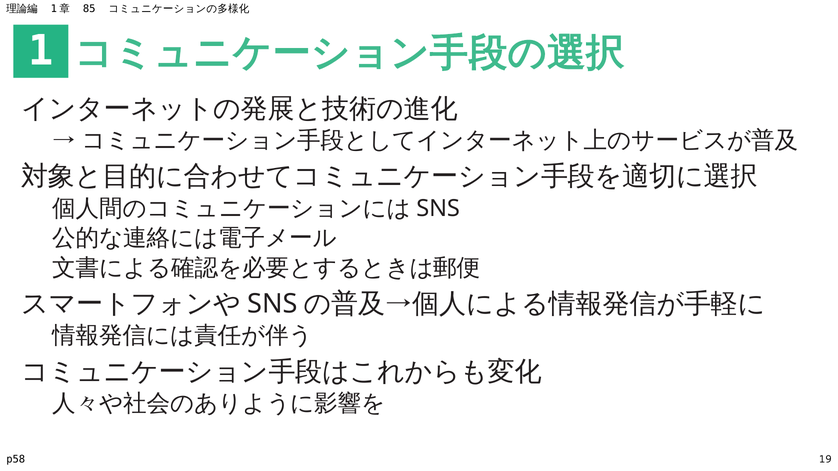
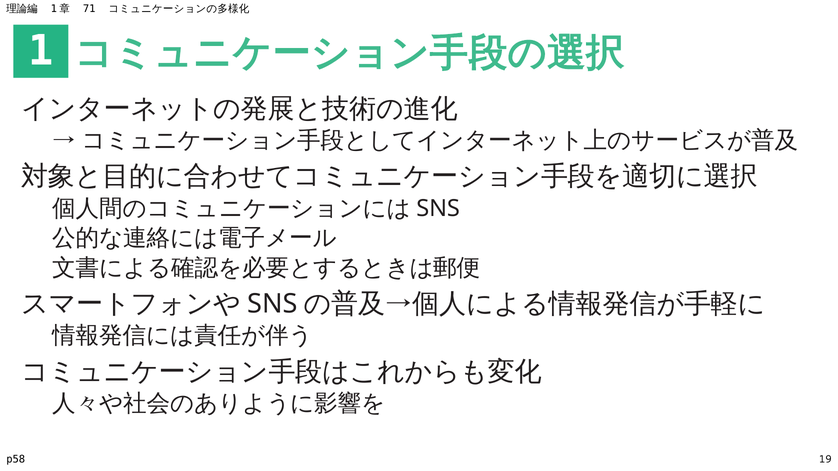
85: 85 -> 71 (89, 9)
